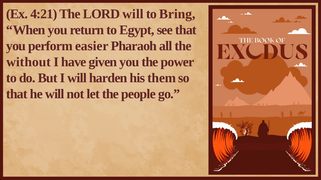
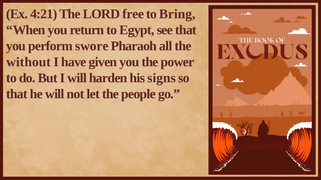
LORD will: will -> free (133, 14)
easier: easier -> swore (92, 46)
them: them -> signs (162, 78)
